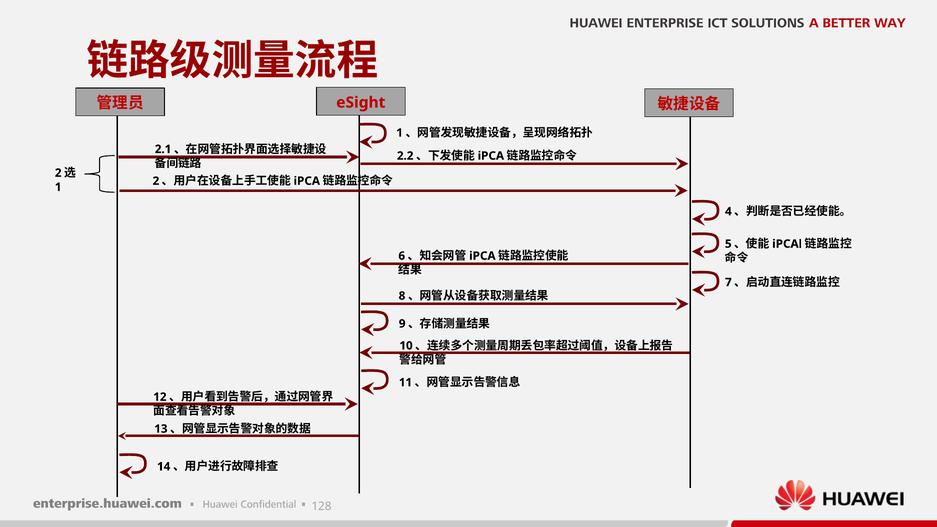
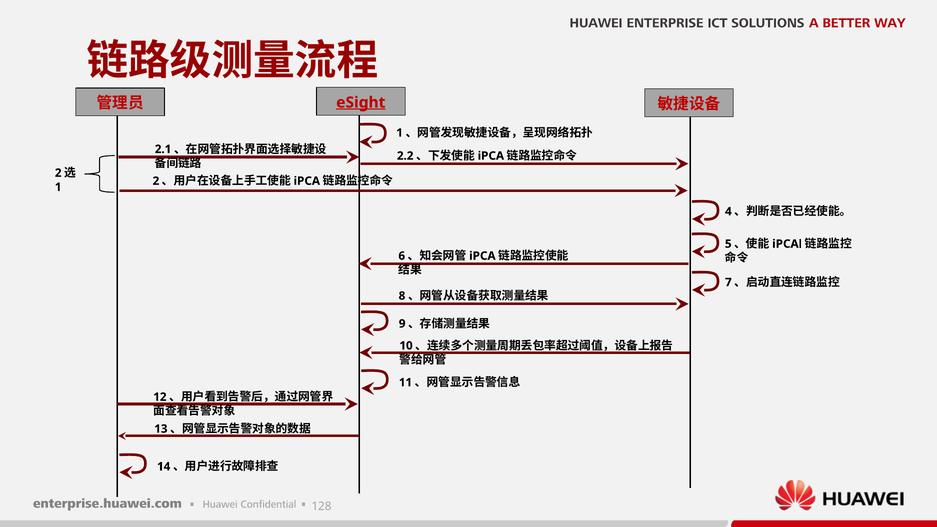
eSight underline: none -> present (361, 102)
